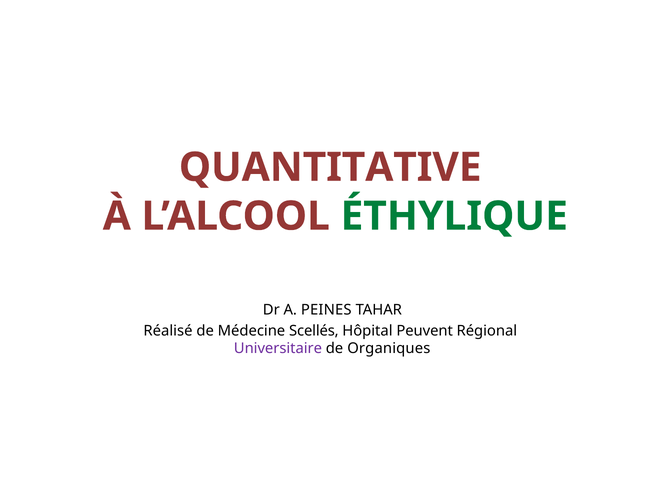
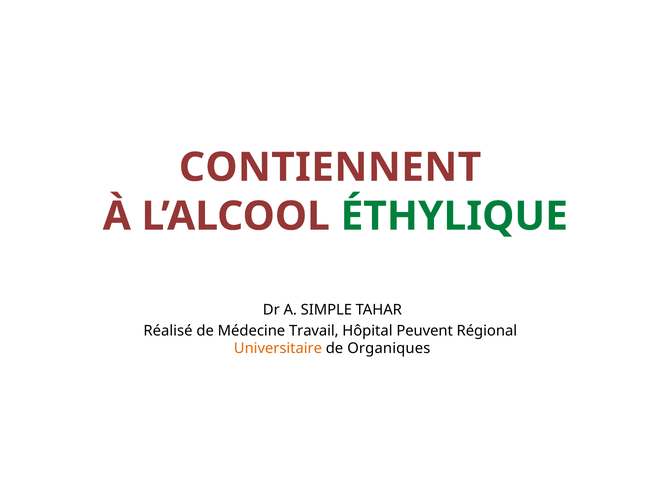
QUANTITATIVE: QUANTITATIVE -> CONTIENNENT (330, 167)
PEINES: PEINES -> SIMPLE (326, 310)
Scellés: Scellés -> Travail (314, 331)
Universitaire colour: purple -> orange (278, 349)
